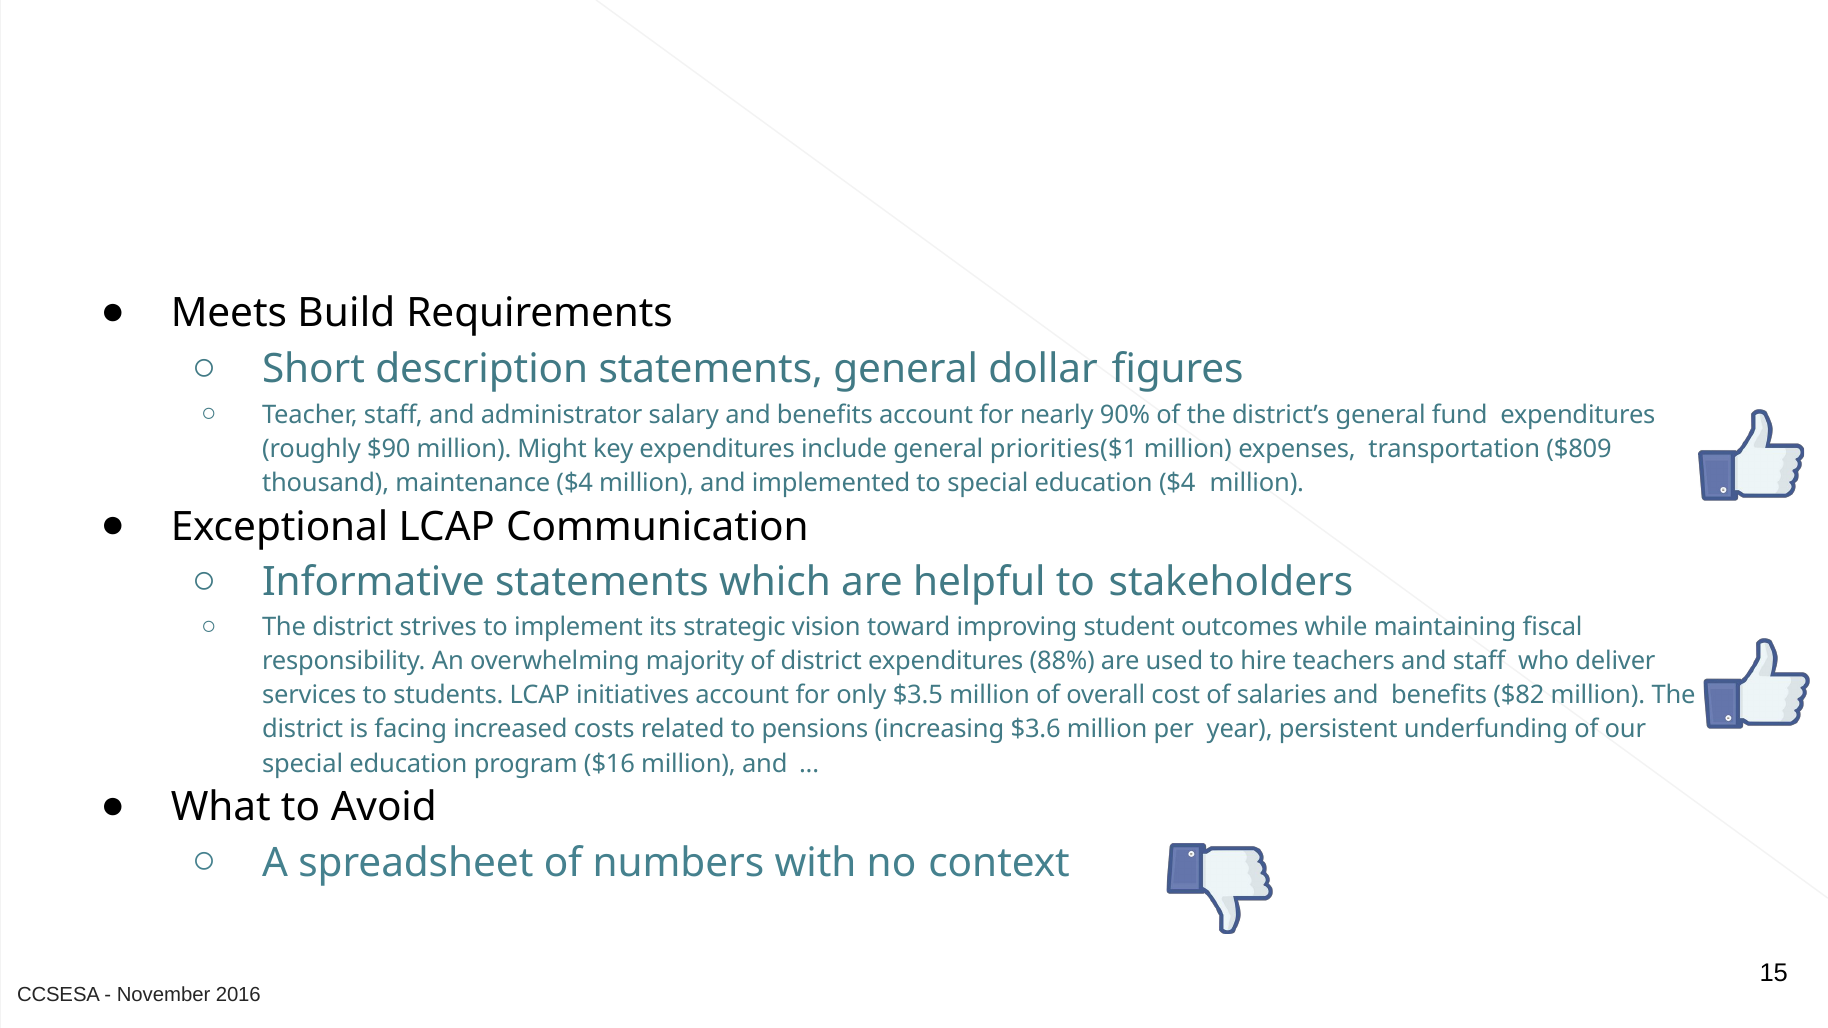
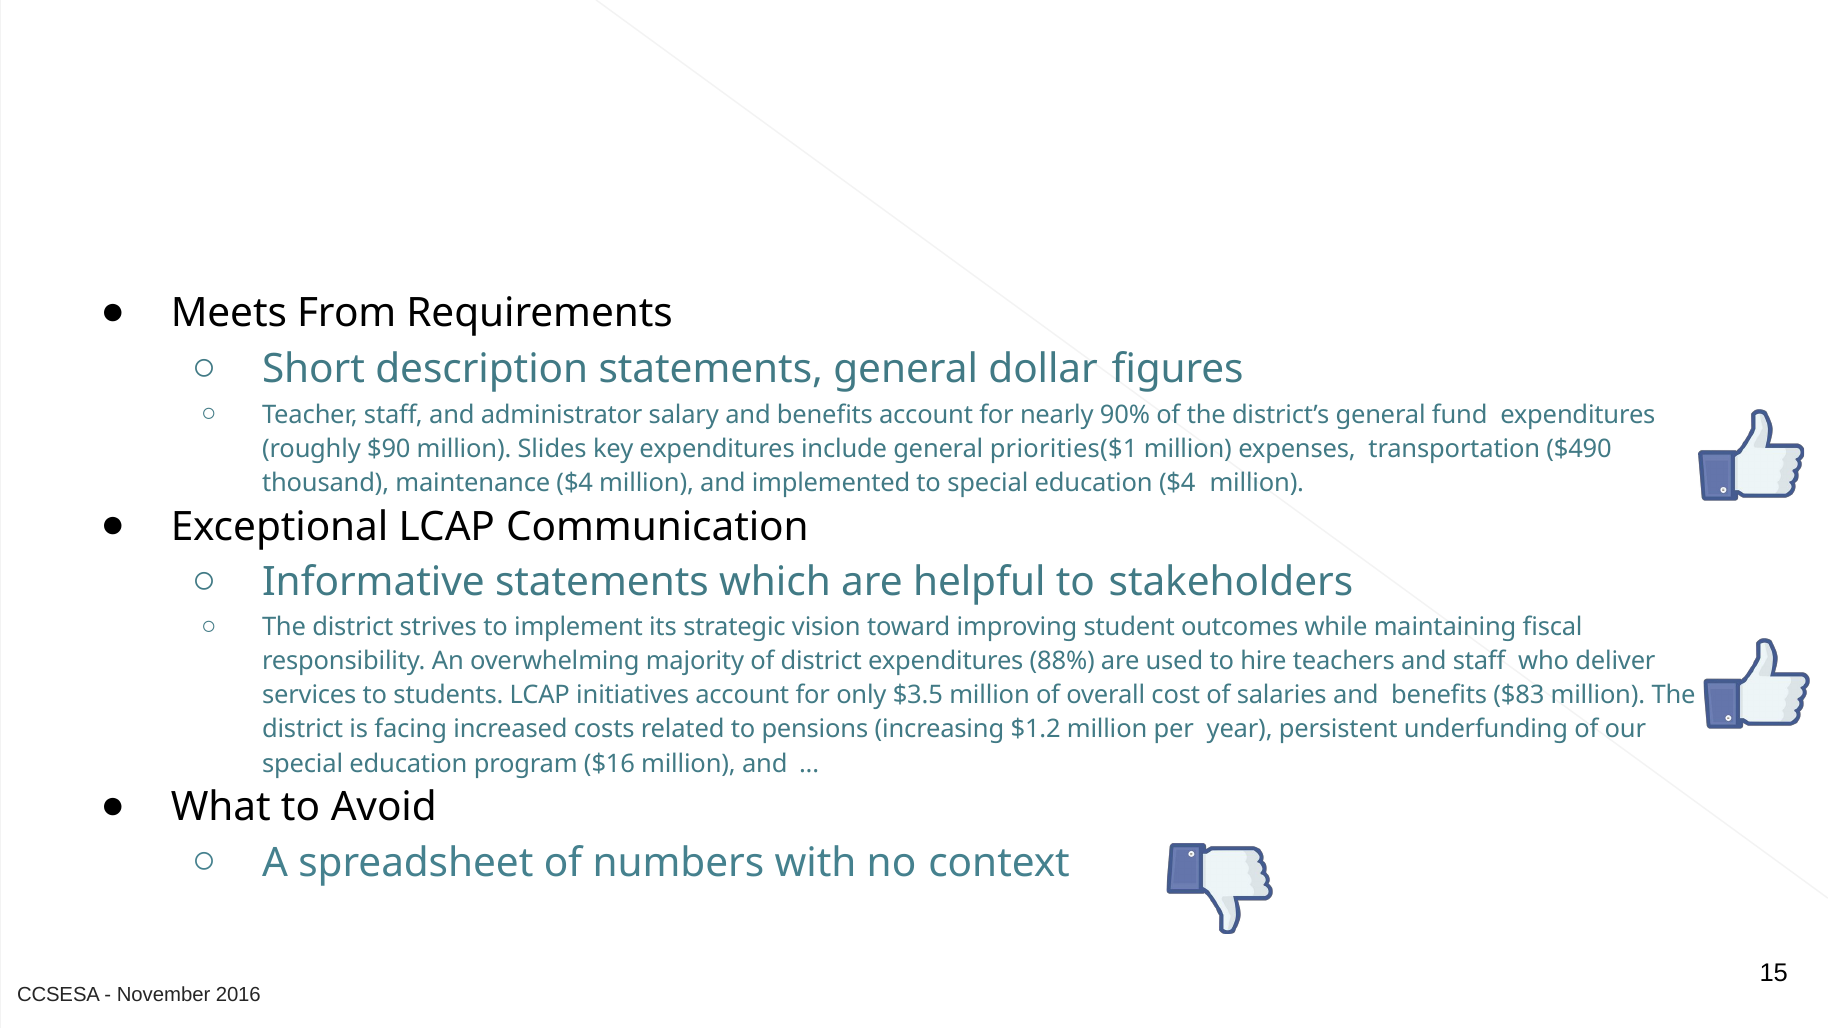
Build: Build -> From (347, 314)
Might: Might -> Slides (552, 449)
$809: $809 -> $490 (1579, 449)
$82: $82 -> $83 (1519, 696)
$3.6: $3.6 -> $1.2 (1036, 730)
